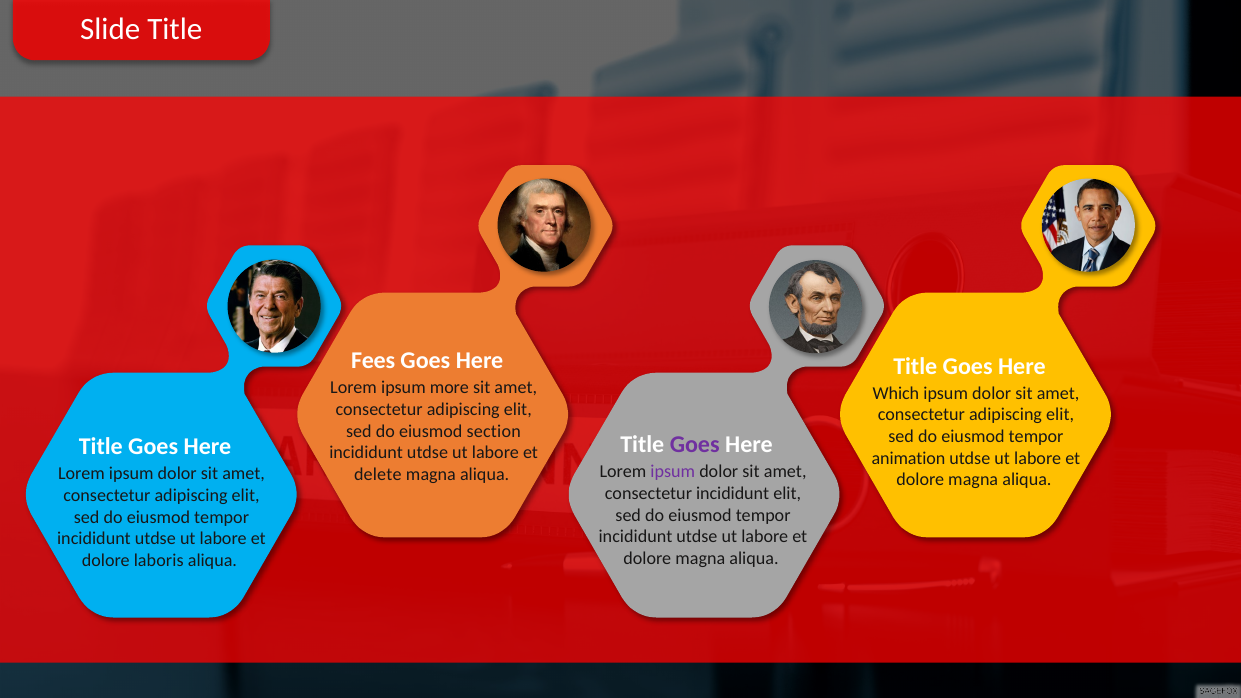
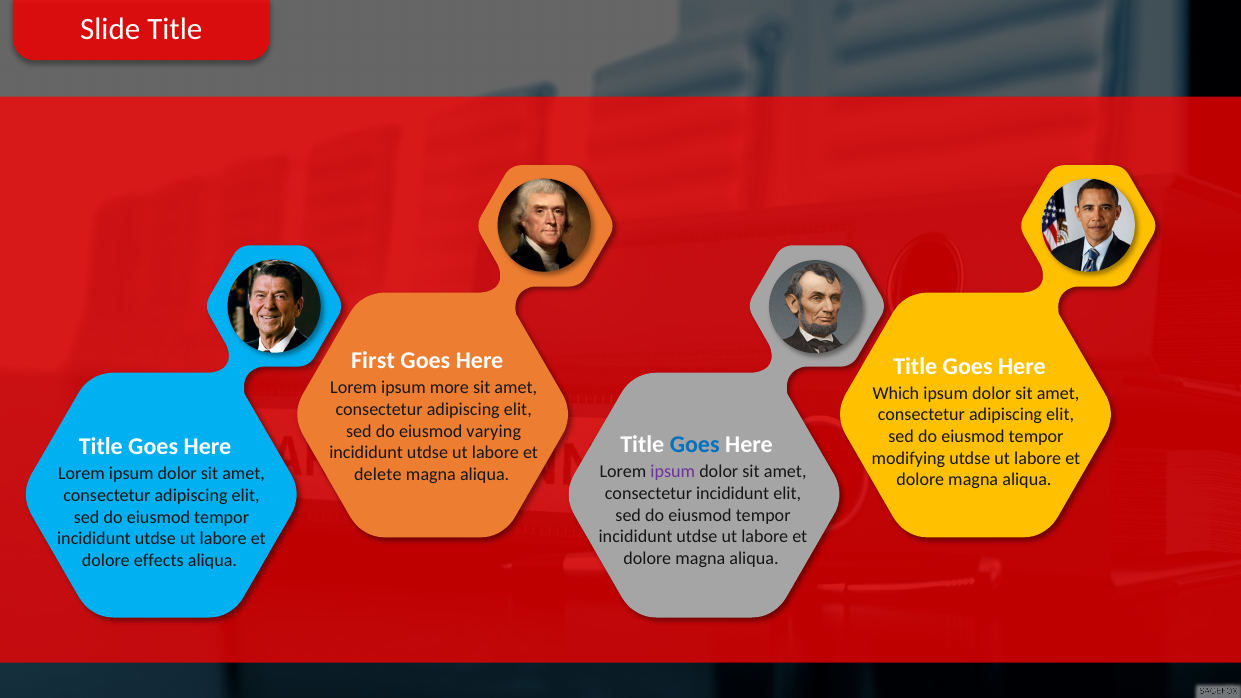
Fees: Fees -> First (373, 361)
section: section -> varying (494, 431)
Goes colour: purple -> blue (695, 445)
animation: animation -> modifying (908, 458)
laboris: laboris -> effects (159, 561)
